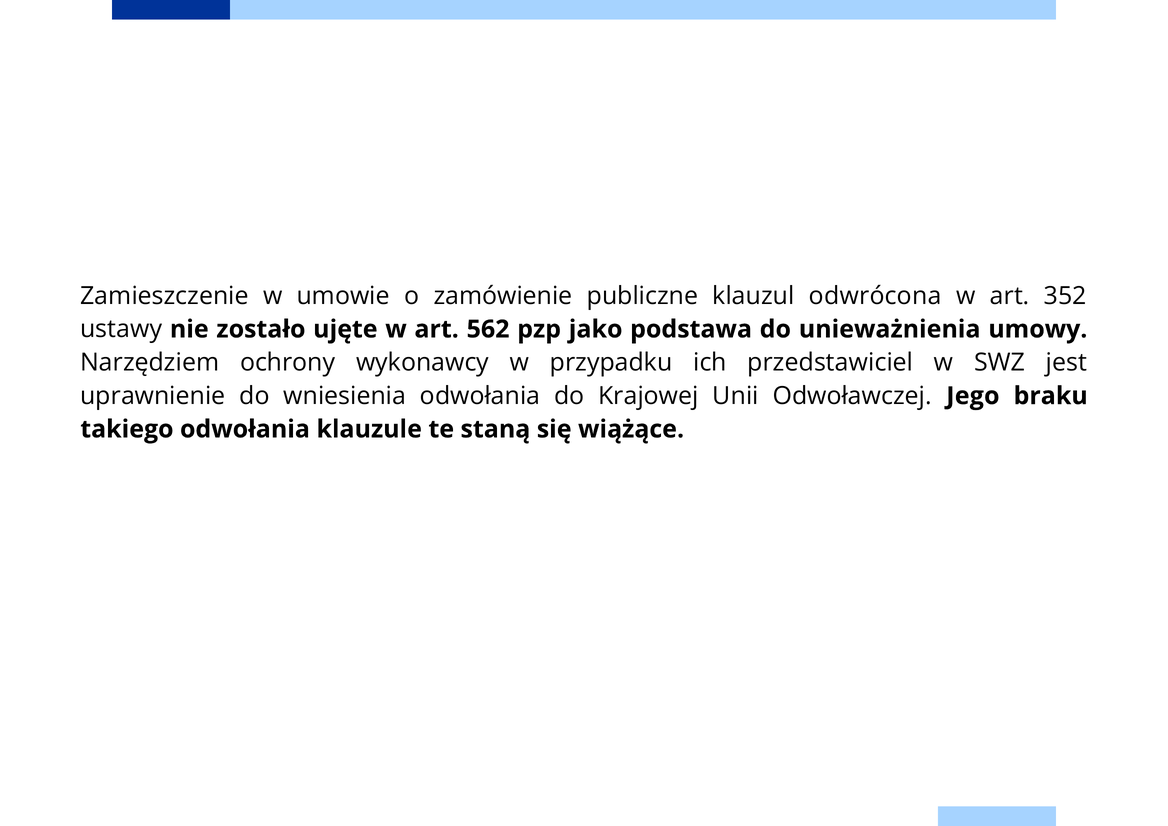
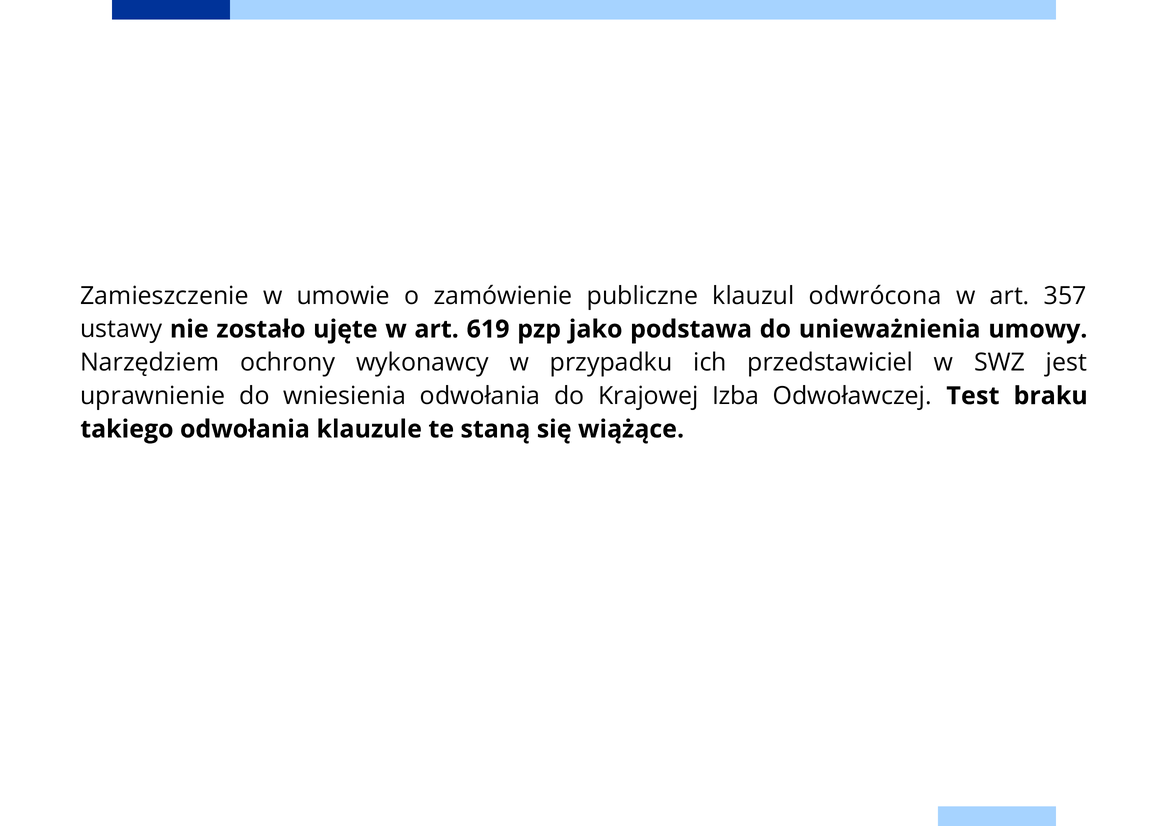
352: 352 -> 357 (1065, 296)
562: 562 -> 619 (488, 329)
Unii: Unii -> Izba (736, 396)
Jego: Jego -> Test (973, 396)
